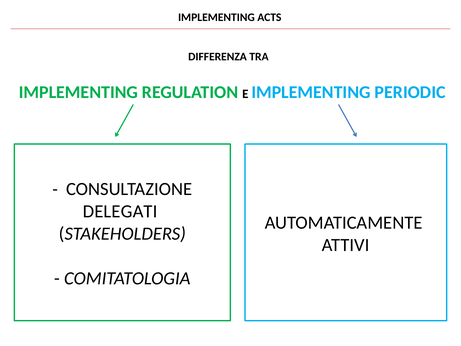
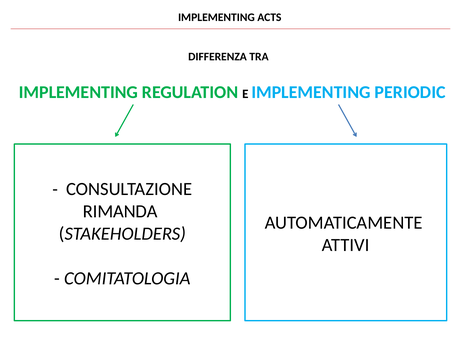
DELEGATI: DELEGATI -> RIMANDA (120, 211)
